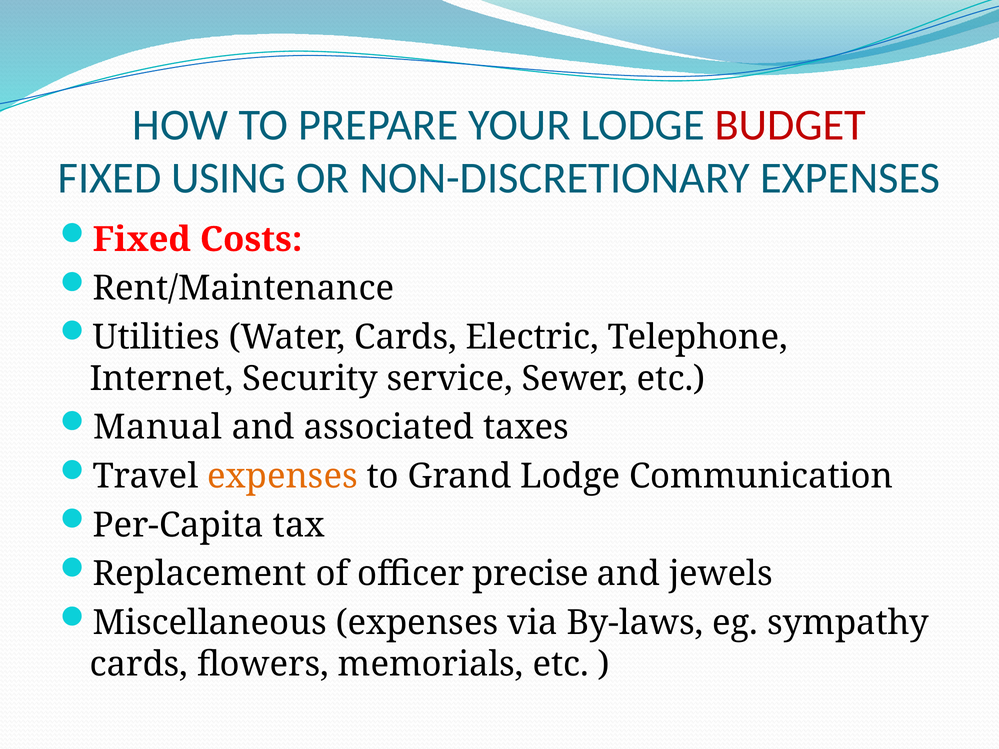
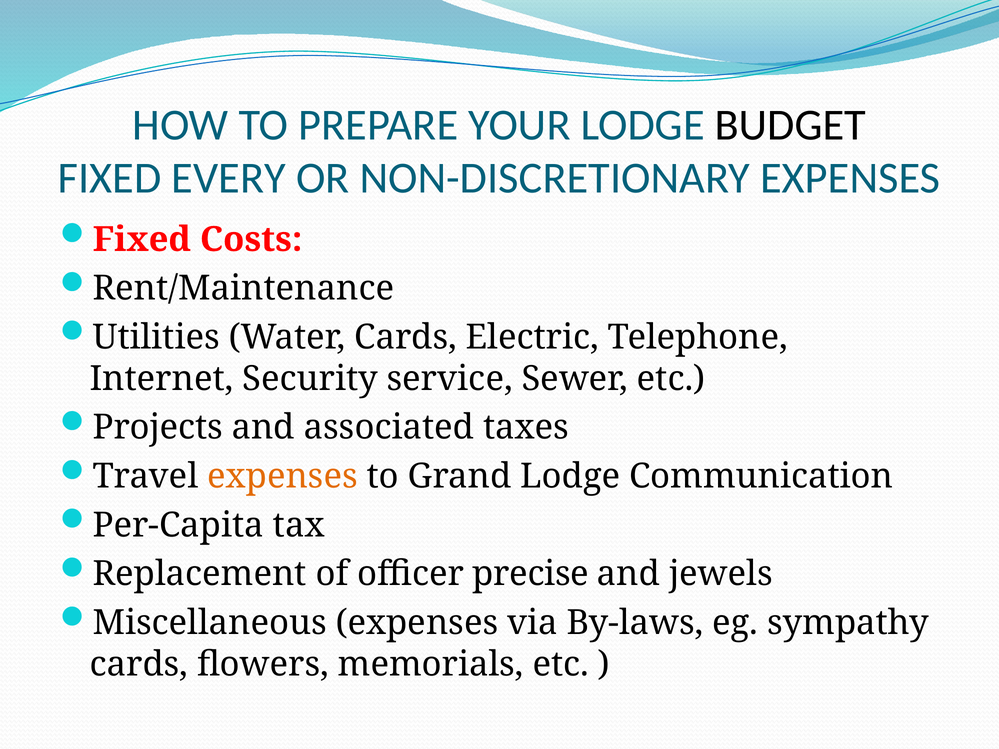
BUDGET colour: red -> black (790, 125)
USING: USING -> EVERY (229, 178)
Manual: Manual -> Projects (158, 428)
